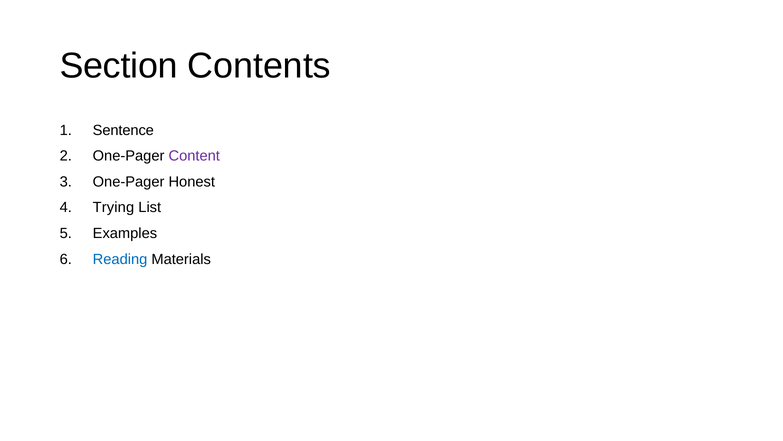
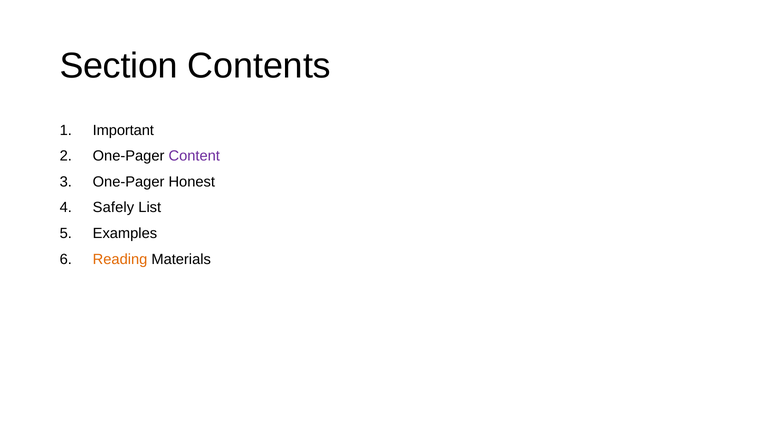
Sentence: Sentence -> Important (123, 130)
Trying: Trying -> Safely (113, 207)
Reading colour: blue -> orange (120, 259)
